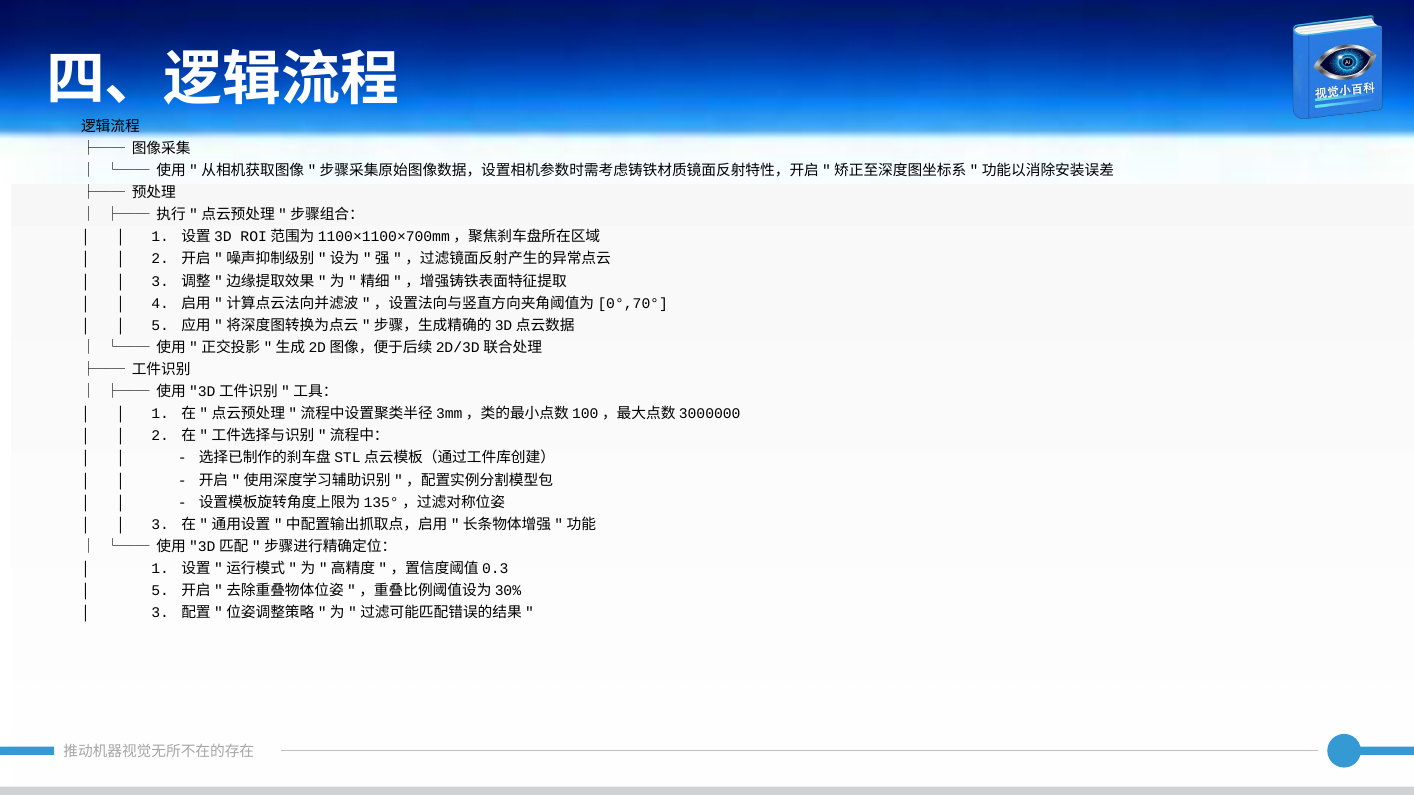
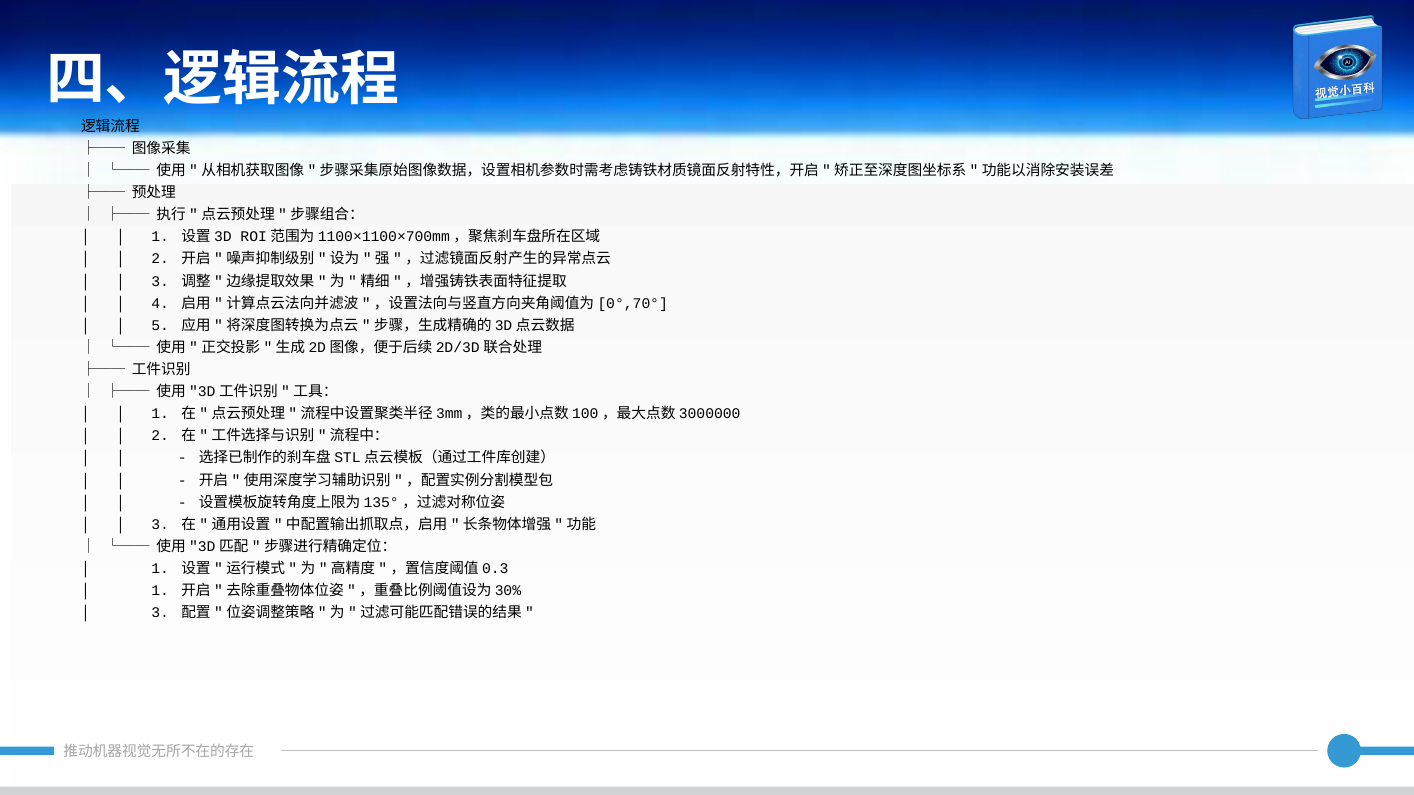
5: 5 -> 1 (160, 591)
